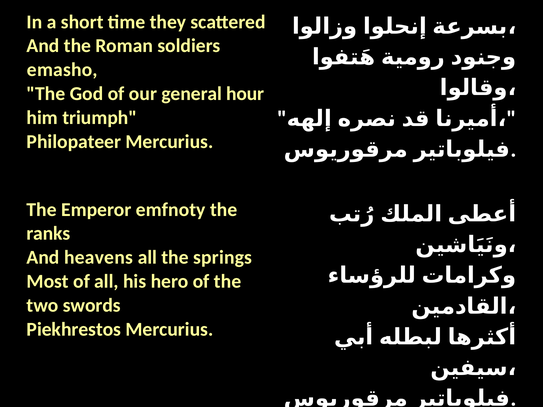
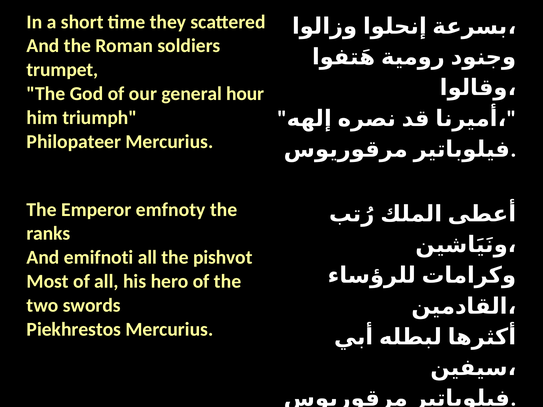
emasho: emasho -> trumpet (62, 70)
heavens: heavens -> emifnoti (99, 258)
springs: springs -> pishvot (223, 258)
